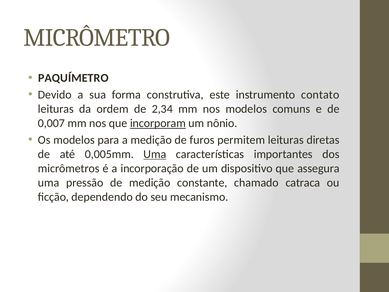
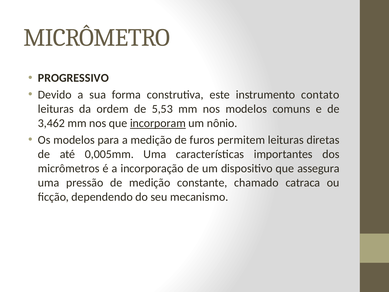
PAQUÍMETRO: PAQUÍMETRO -> PROGRESSIVO (73, 78)
2,34: 2,34 -> 5,53 (162, 109)
0,007: 0,007 -> 3,462 (51, 123)
Uma underline: present -> none (155, 154)
